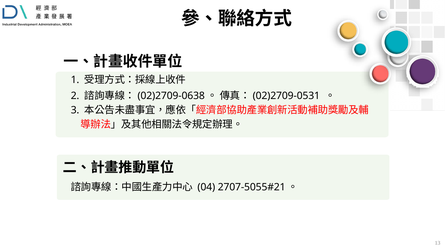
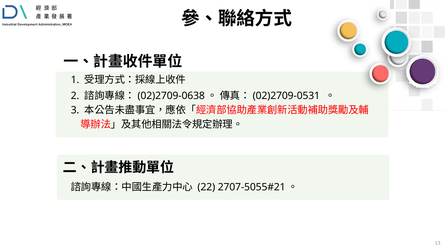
04: 04 -> 22 (206, 187)
